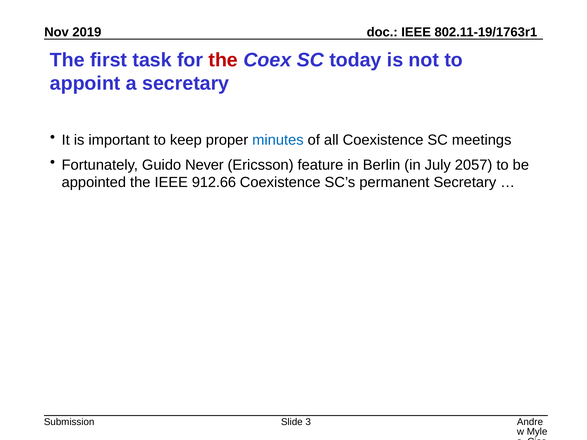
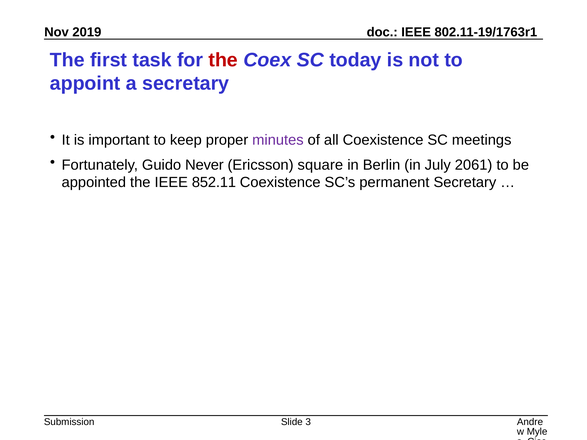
minutes colour: blue -> purple (278, 140)
feature: feature -> square (320, 165)
2057: 2057 -> 2061 (474, 165)
912.66: 912.66 -> 852.11 (214, 183)
